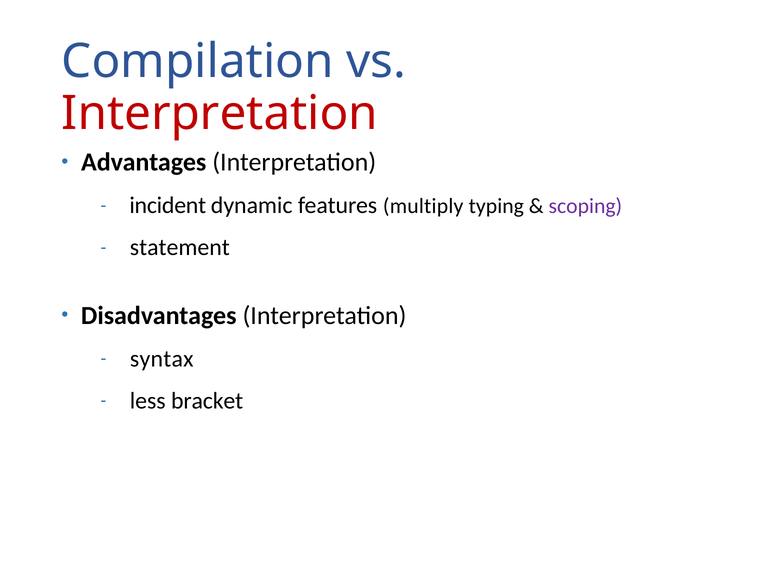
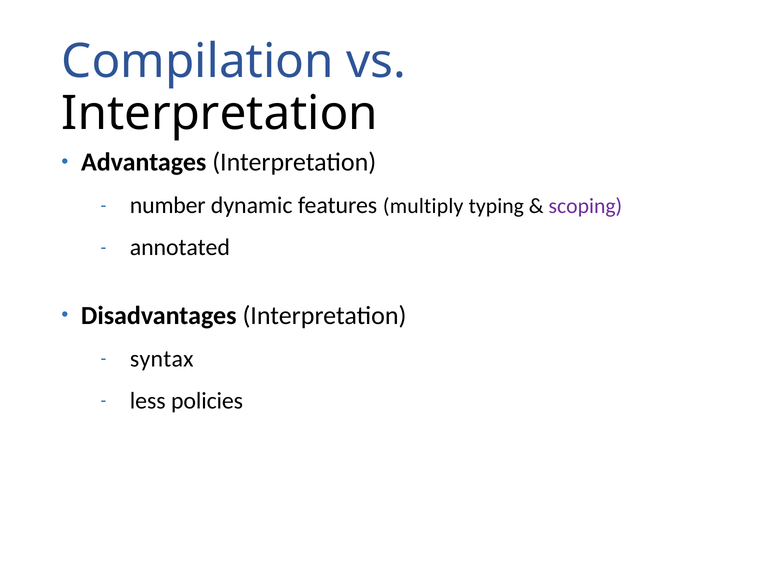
Interpretation colour: red -> black (220, 113)
incident: incident -> number (168, 205)
statement: statement -> annotated (180, 247)
bracket: bracket -> policies (207, 401)
